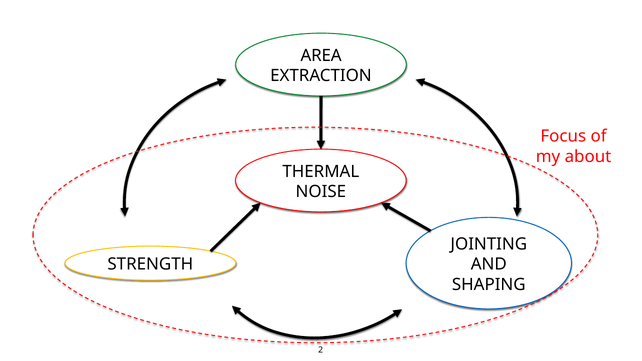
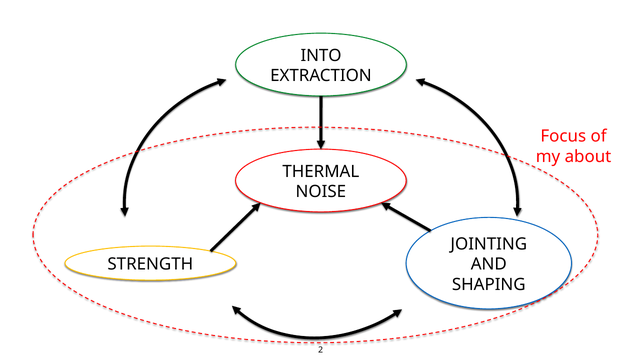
AREA: AREA -> INTO (321, 56)
